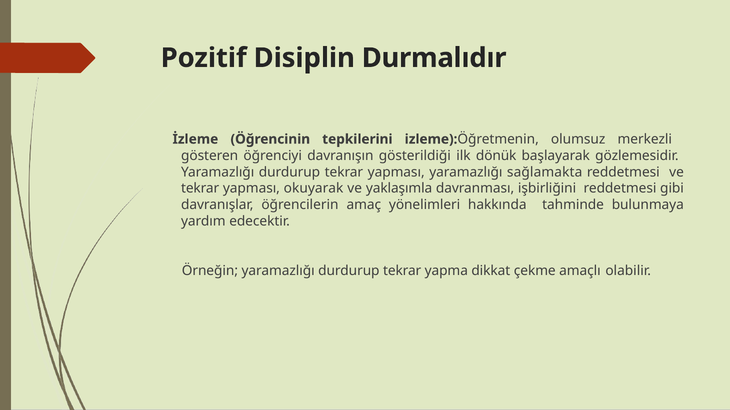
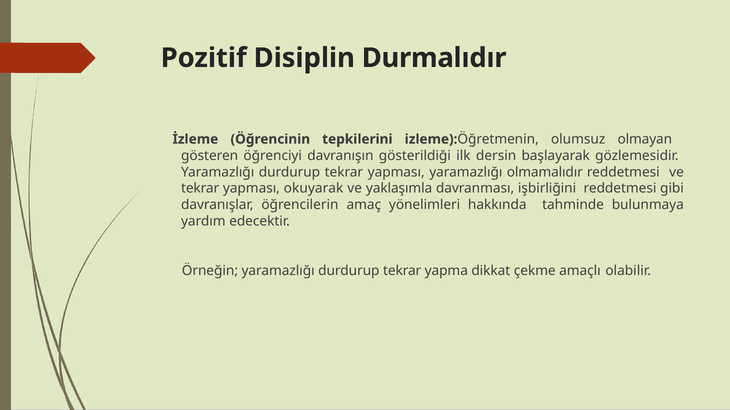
merkezli: merkezli -> olmayan (645, 139)
dönük: dönük -> dersin (496, 156)
sağlamakta: sağlamakta -> olmamalıdır (545, 172)
